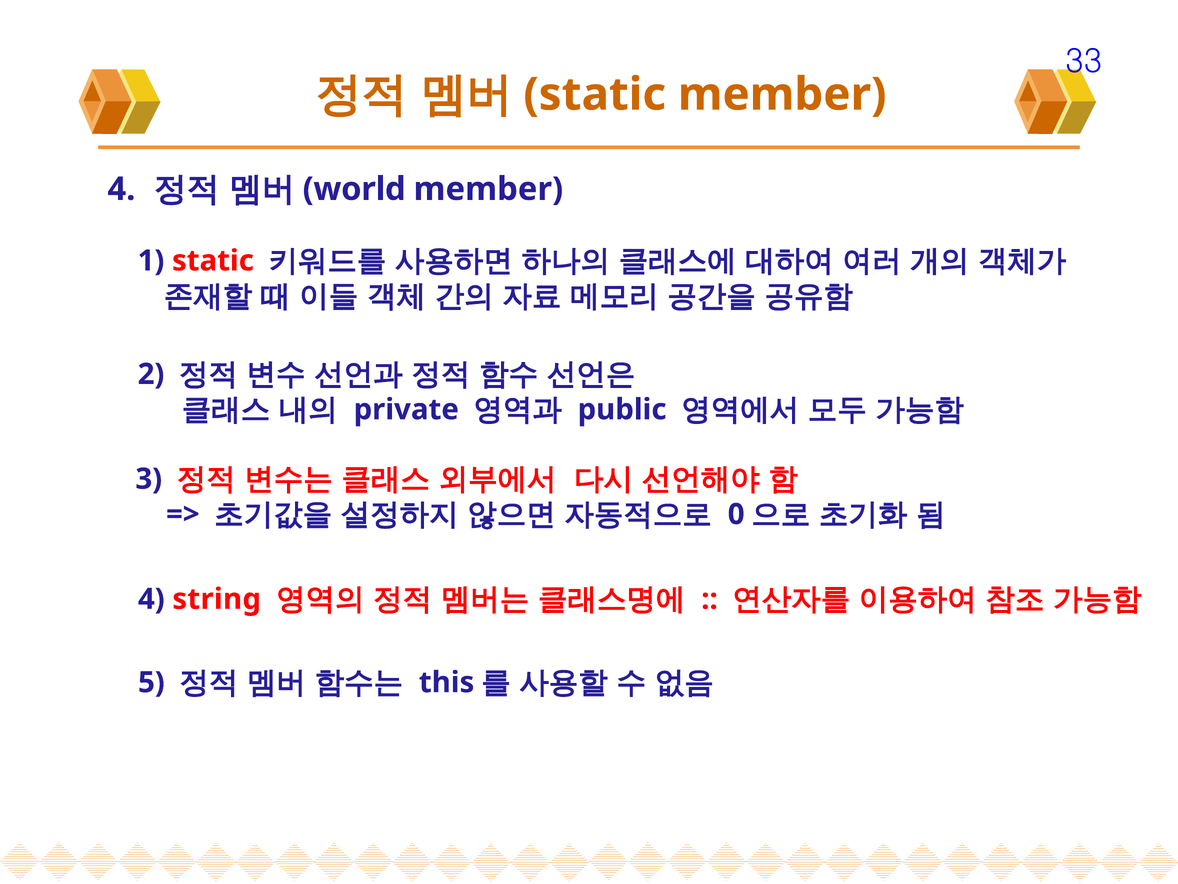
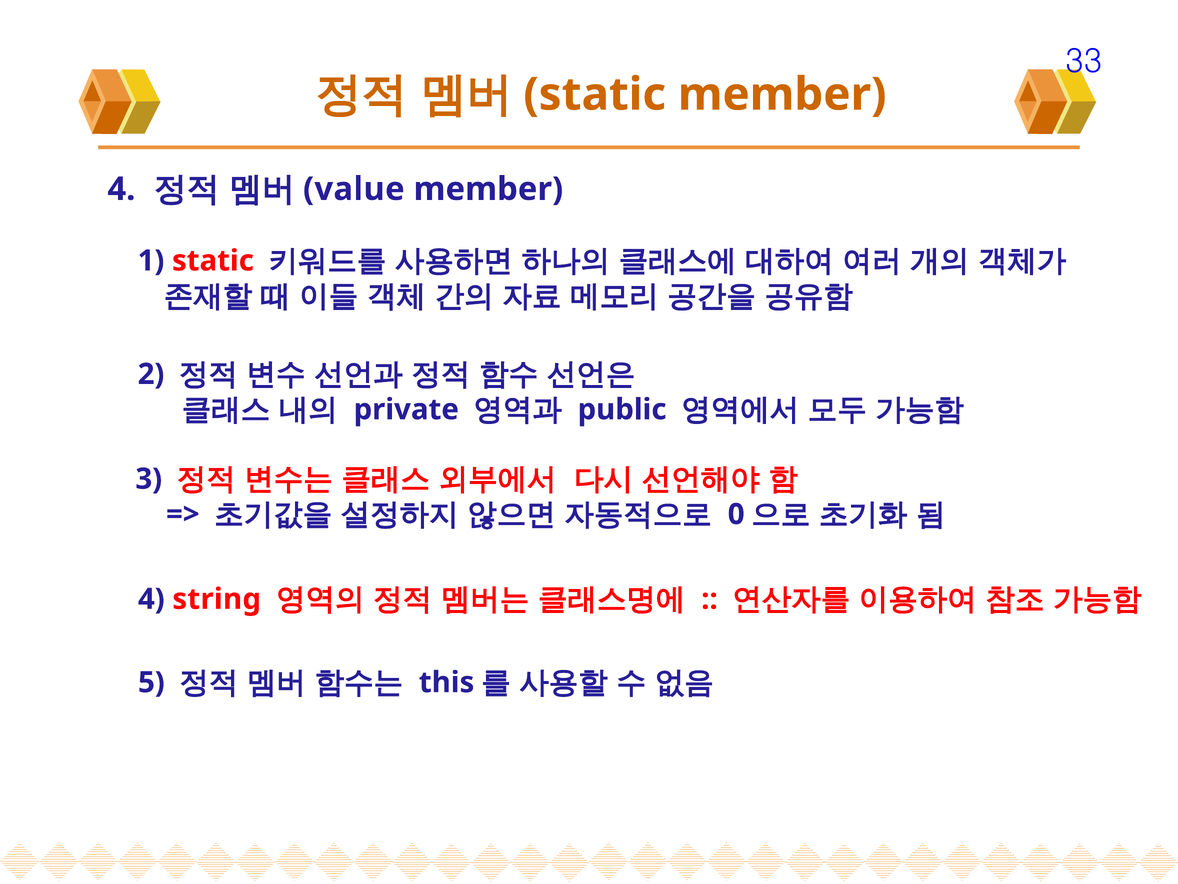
world: world -> value (354, 189)
